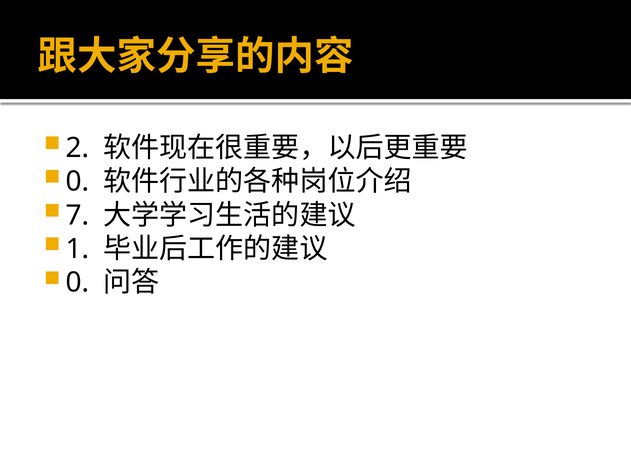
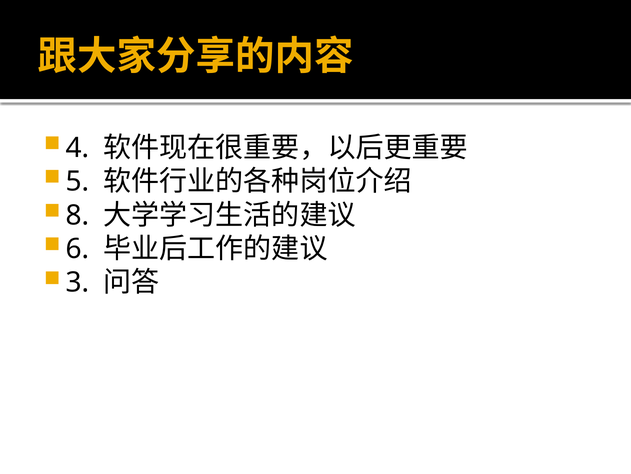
2: 2 -> 4 (77, 148)
0: 0 -> 5 (77, 181)
7: 7 -> 8 (77, 215)
1: 1 -> 6 (77, 249)
0: 0 -> 3 (77, 282)
